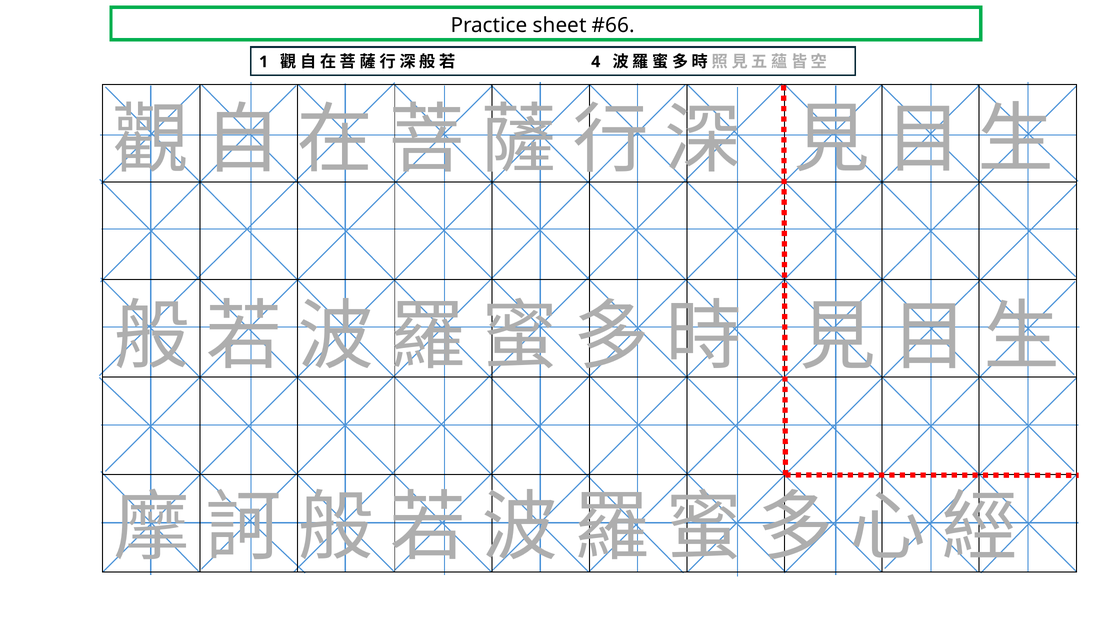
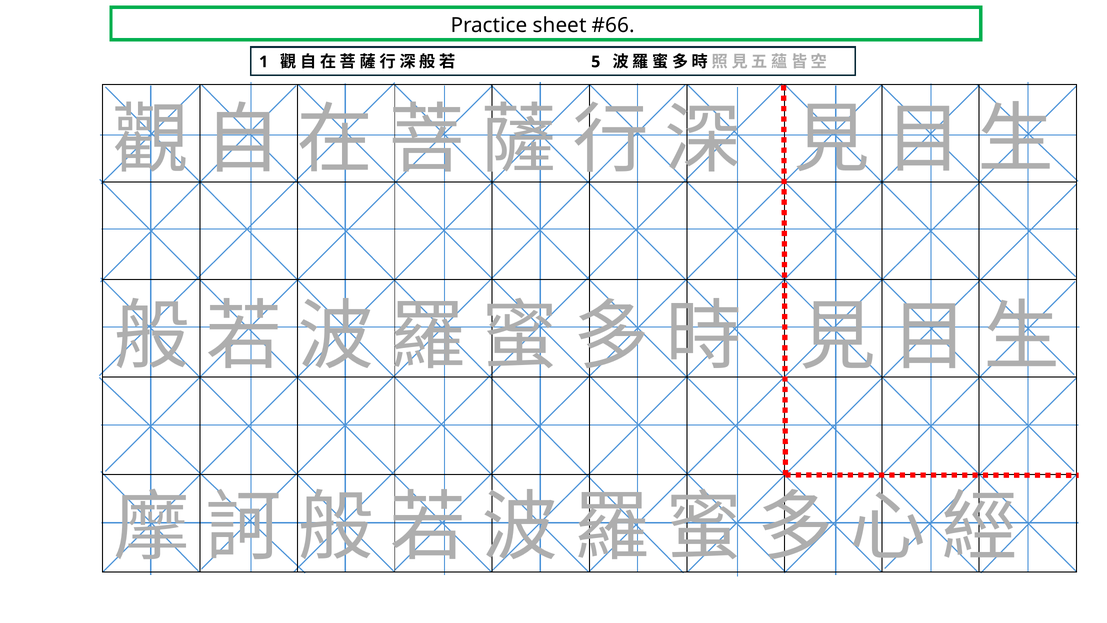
4: 4 -> 5 (596, 62)
